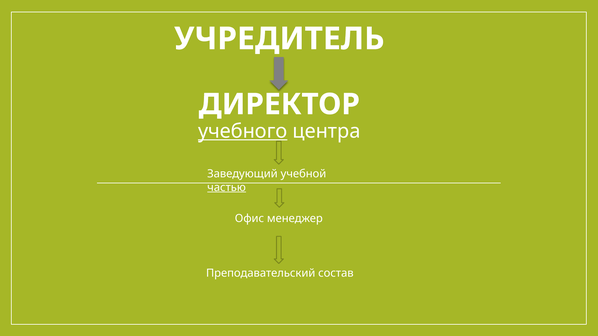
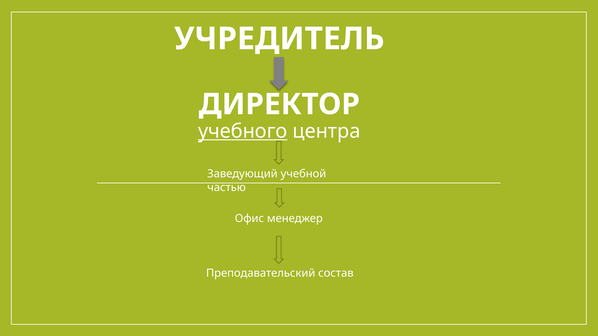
частью underline: present -> none (227, 188)
